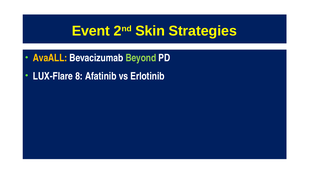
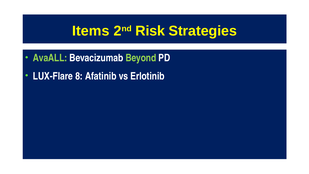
Event: Event -> Items (91, 31)
Skin: Skin -> Risk (150, 31)
AvaALL colour: yellow -> light green (50, 58)
